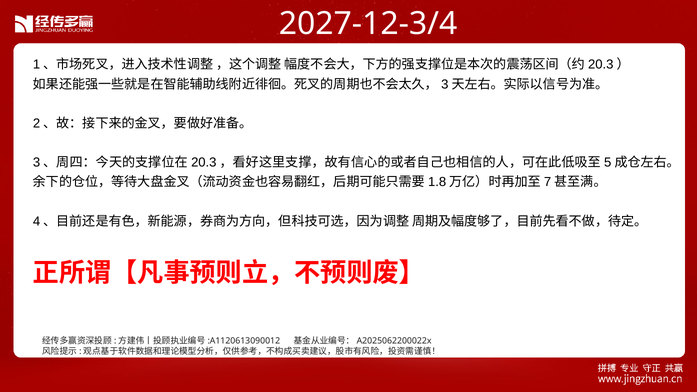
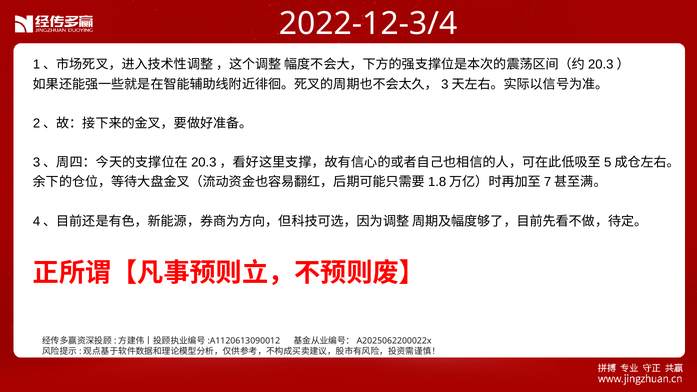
2027-12-3/4: 2027-12-3/4 -> 2022-12-3/4 (368, 24)
